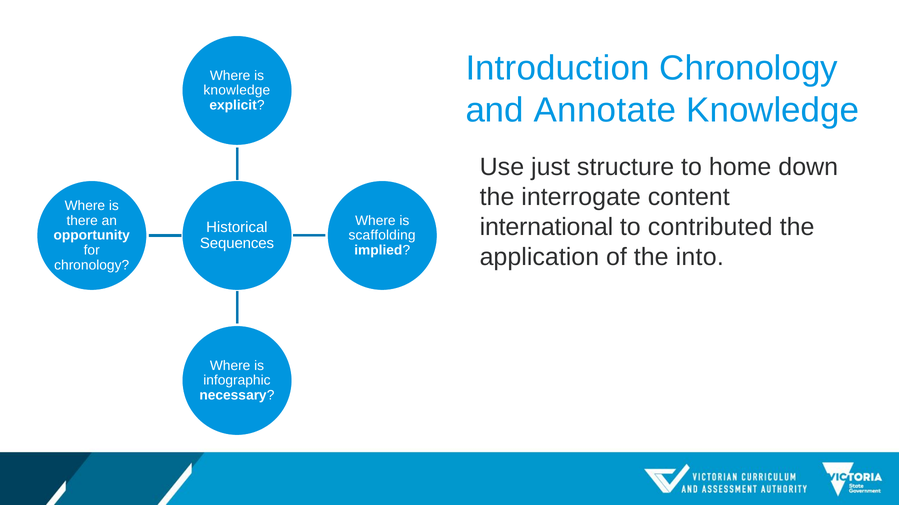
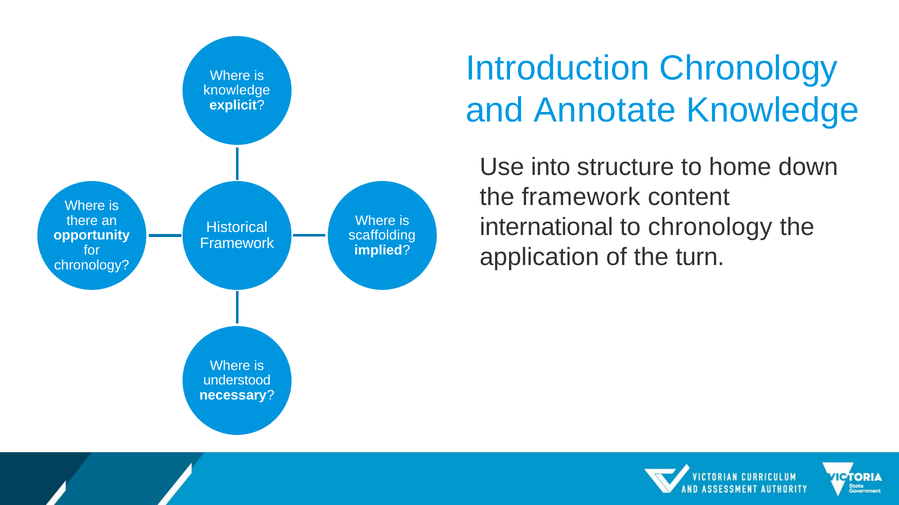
just: just -> into (551, 167)
the interrogate: interrogate -> framework (581, 197)
to contributed: contributed -> chronology (710, 227)
Sequences: Sequences -> Framework (237, 244)
into: into -> turn (700, 257)
infographic: infographic -> understood (237, 381)
